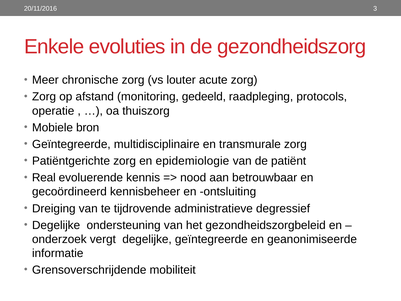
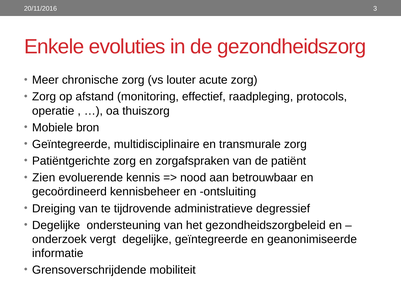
gedeeld: gedeeld -> effectief (204, 97)
epidemiologie: epidemiologie -> zorgafspraken (193, 161)
Real: Real -> Zien (44, 178)
